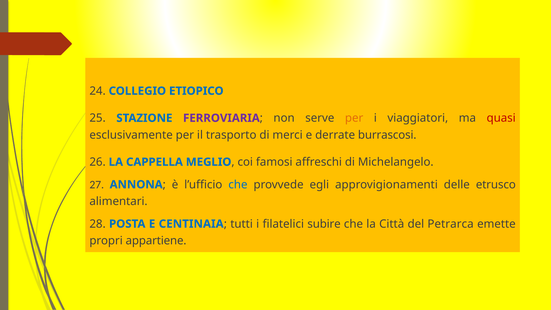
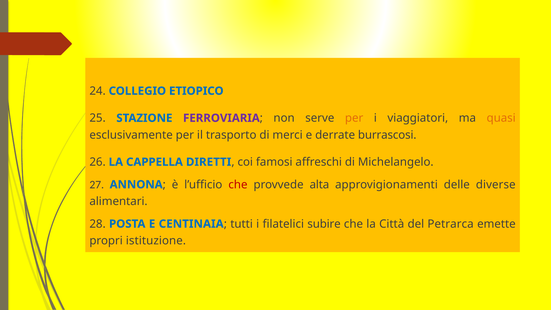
quasi colour: red -> orange (501, 118)
MEGLIO: MEGLIO -> DIRETTI (209, 162)
che colour: blue -> red (238, 185)
egli: egli -> alta (319, 185)
etrusco: etrusco -> diverse (496, 185)
appartiene: appartiene -> istituzione (156, 241)
